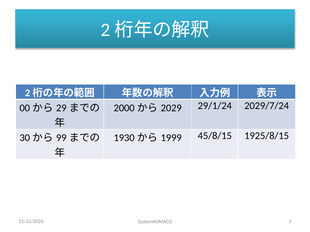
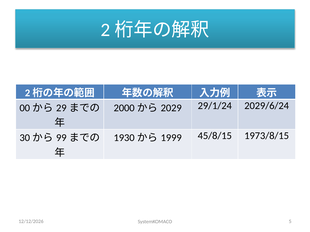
2029/7/24: 2029/7/24 -> 2029/6/24 (267, 106)
1925/8/15: 1925/8/15 -> 1973/8/15 (267, 136)
